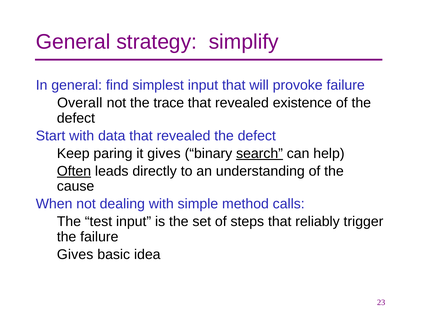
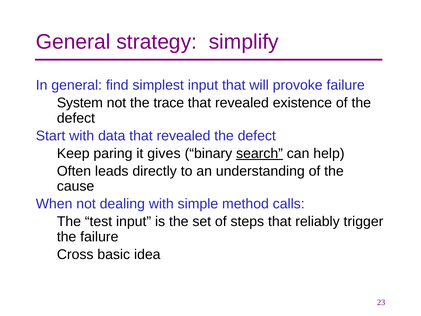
Overall: Overall -> System (80, 103)
Often underline: present -> none (74, 171)
Gives: Gives -> Cross (75, 254)
